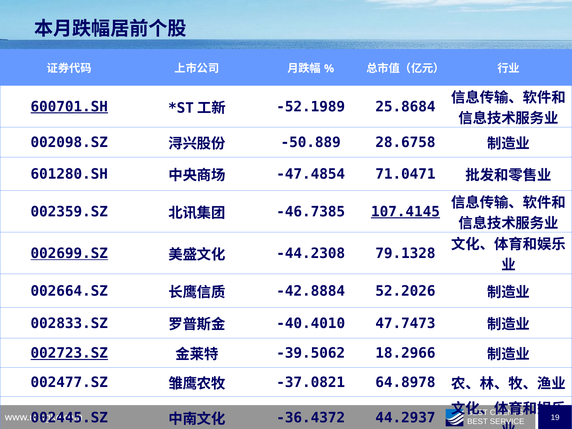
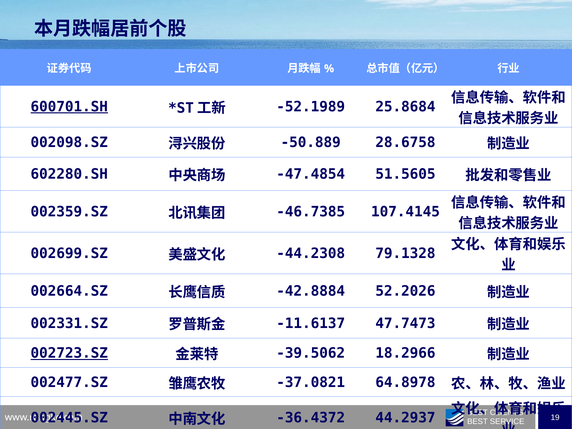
601280.SH: 601280.SH -> 602280.SH (69, 174)
71.0471: 71.0471 -> 51.5605 (405, 174)
107.4145 underline: present -> none (405, 212)
002699.SZ underline: present -> none (69, 253)
002833.SZ: 002833.SZ -> 002331.SZ (69, 323)
-40.4010: -40.4010 -> -11.6137 (311, 323)
